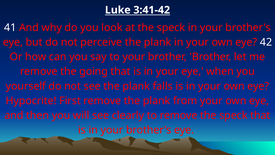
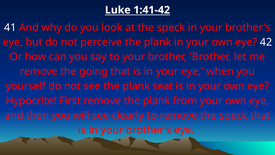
3:41-42: 3:41-42 -> 1:41-42 (152, 10)
falls: falls -> seat (163, 86)
